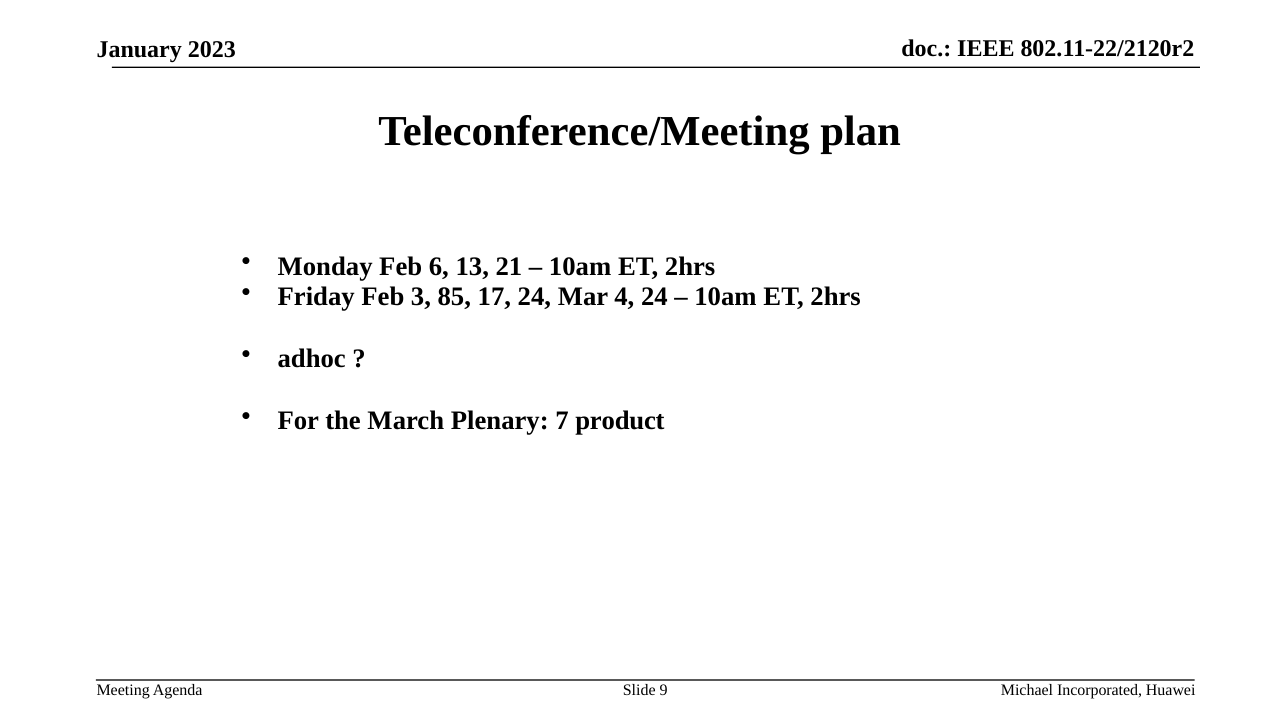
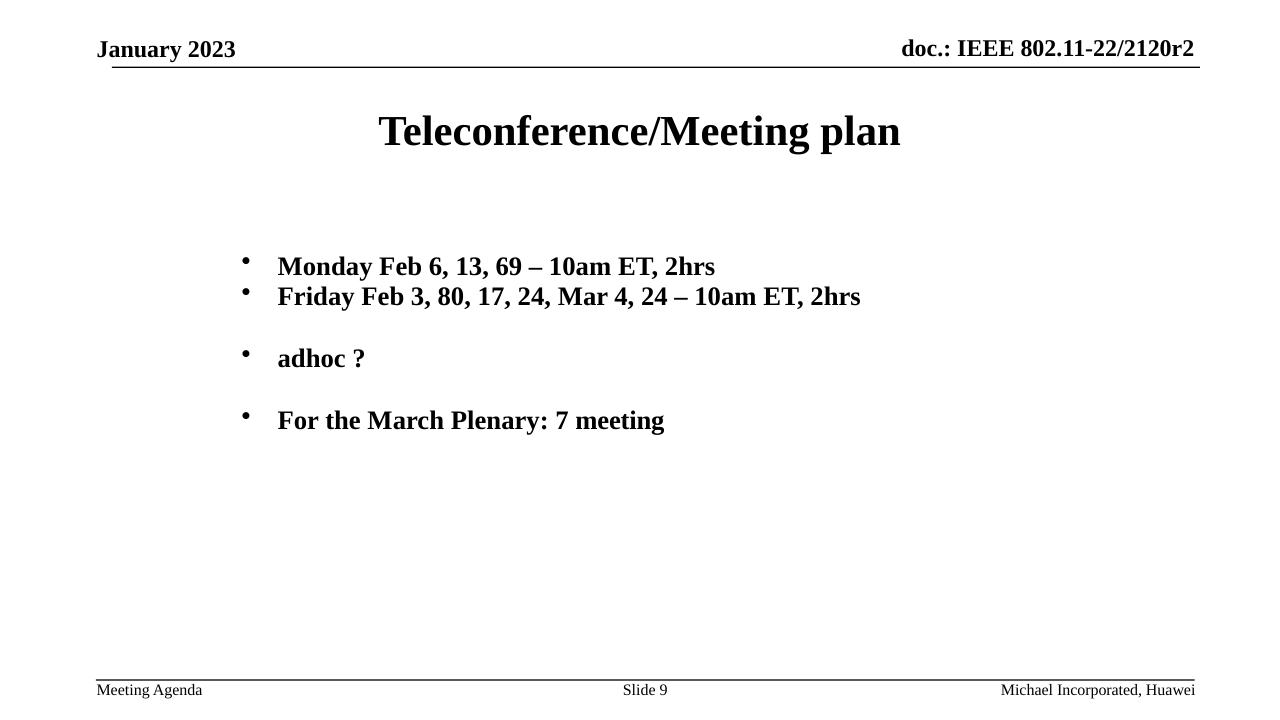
21: 21 -> 69 (509, 266)
85: 85 -> 80 (454, 297)
7 product: product -> meeting (620, 421)
